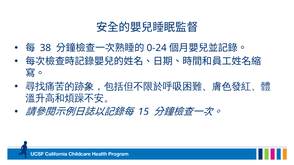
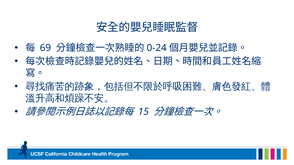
38: 38 -> 69 (46, 48)
